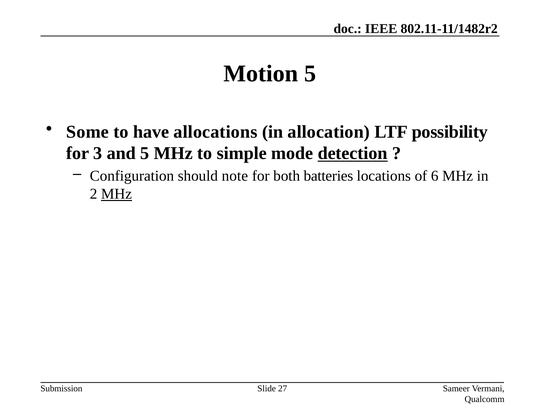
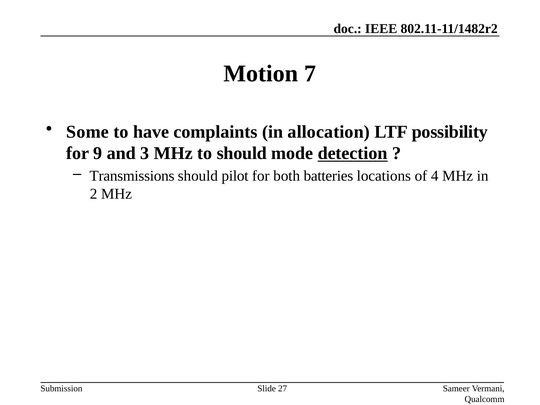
Motion 5: 5 -> 7 (310, 74)
allocations: allocations -> complaints (216, 132)
3: 3 -> 9 (98, 153)
and 5: 5 -> 3 (145, 153)
to simple: simple -> should (242, 153)
Configuration: Configuration -> Transmissions (132, 176)
note: note -> pilot (235, 176)
6: 6 -> 4 (435, 176)
MHz underline: present -> none (116, 194)
